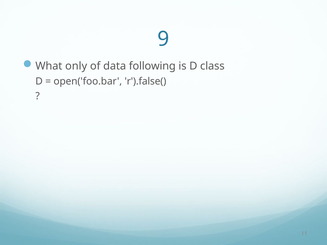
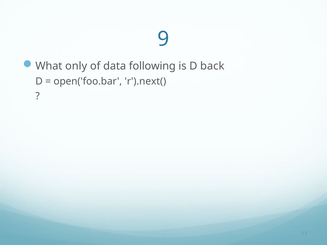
class: class -> back (212, 66)
r').false(: r').false( -> r').next( (145, 81)
